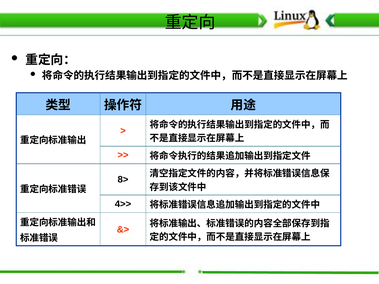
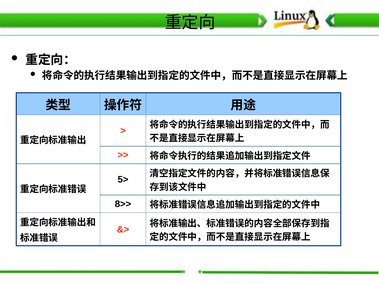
8>: 8> -> 5> (123, 180)
4>>: 4>> -> 8>> (123, 204)
